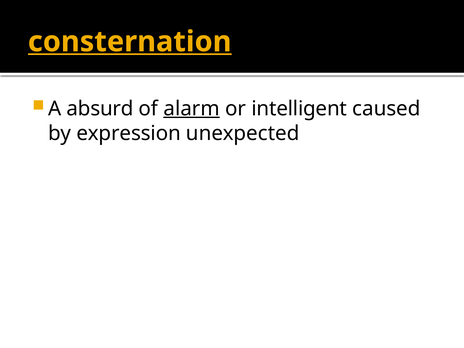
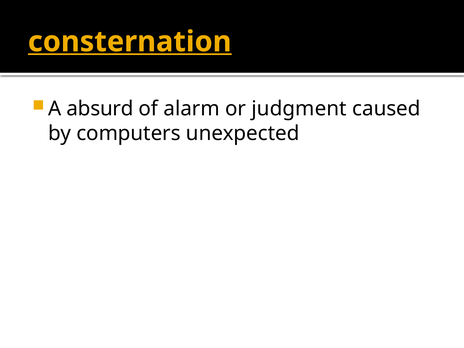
alarm underline: present -> none (192, 109)
intelligent: intelligent -> judgment (299, 109)
expression: expression -> computers (129, 133)
